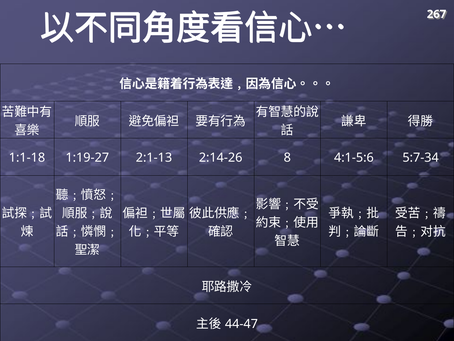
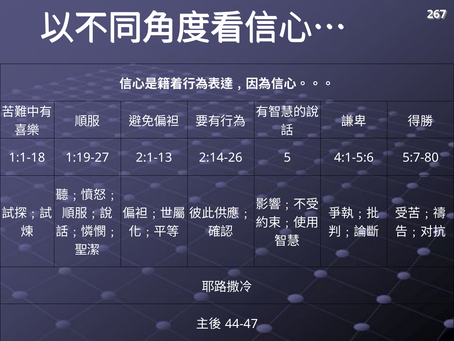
8: 8 -> 5 (287, 158)
5:7-34: 5:7-34 -> 5:7-80 (421, 158)
